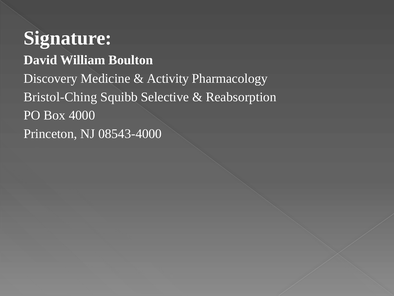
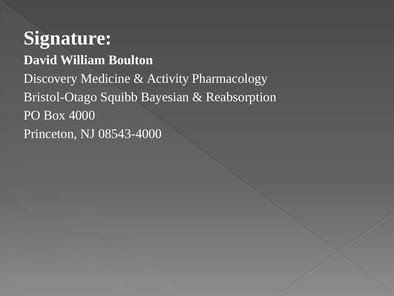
Bristol-Ching: Bristol-Ching -> Bristol-Otago (60, 97)
Selective: Selective -> Bayesian (165, 97)
